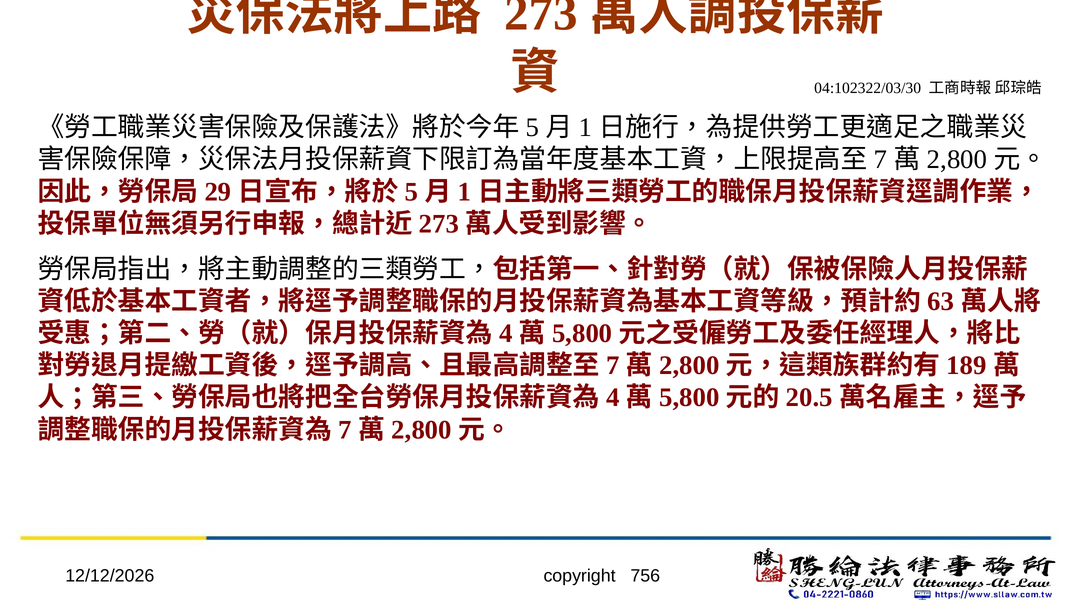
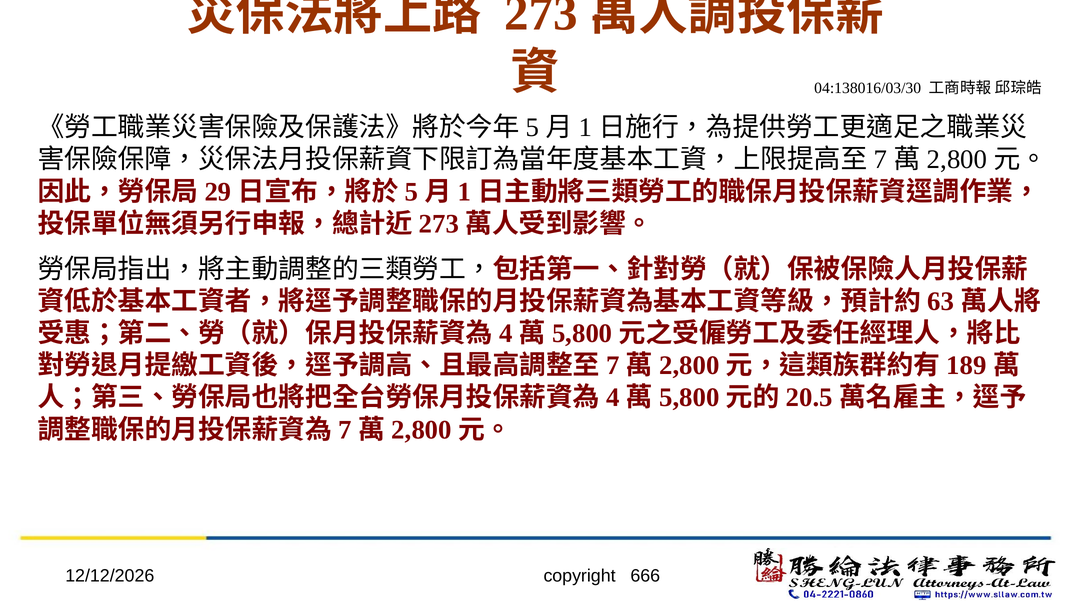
04:102322/03/30: 04:102322/03/30 -> 04:138016/03/30 (868, 88)
756: 756 -> 666 (645, 576)
